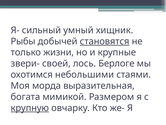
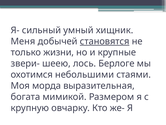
Рыбы: Рыбы -> Меня (23, 41)
своей: своей -> шеею (56, 63)
крупную underline: present -> none (30, 108)
